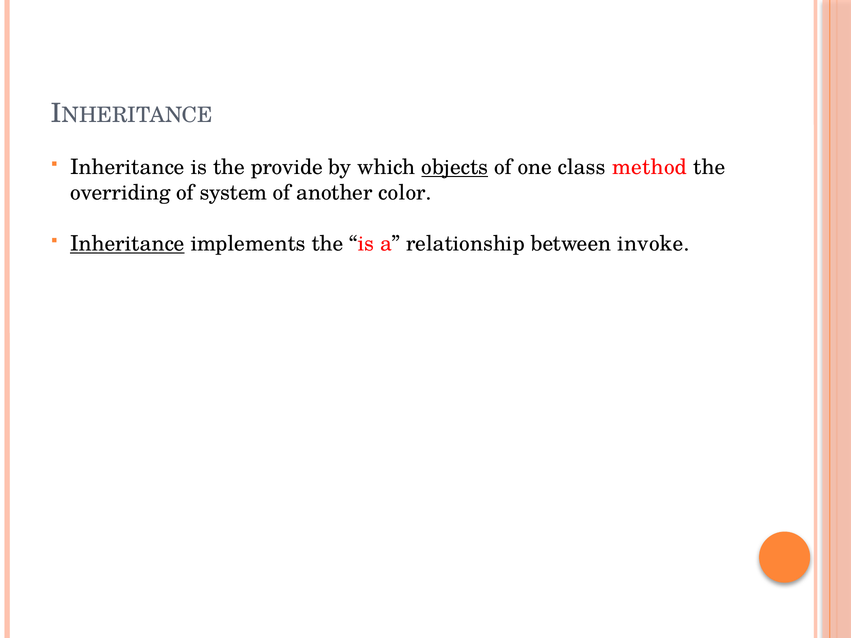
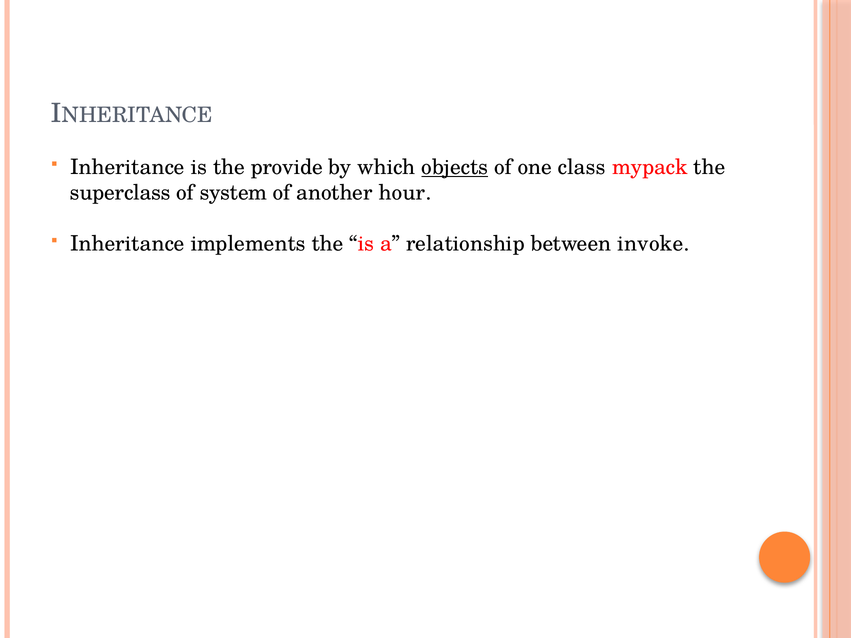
method: method -> mypack (650, 167)
overriding: overriding -> superclass (120, 193)
color: color -> hour (405, 193)
Inheritance underline: present -> none (127, 244)
